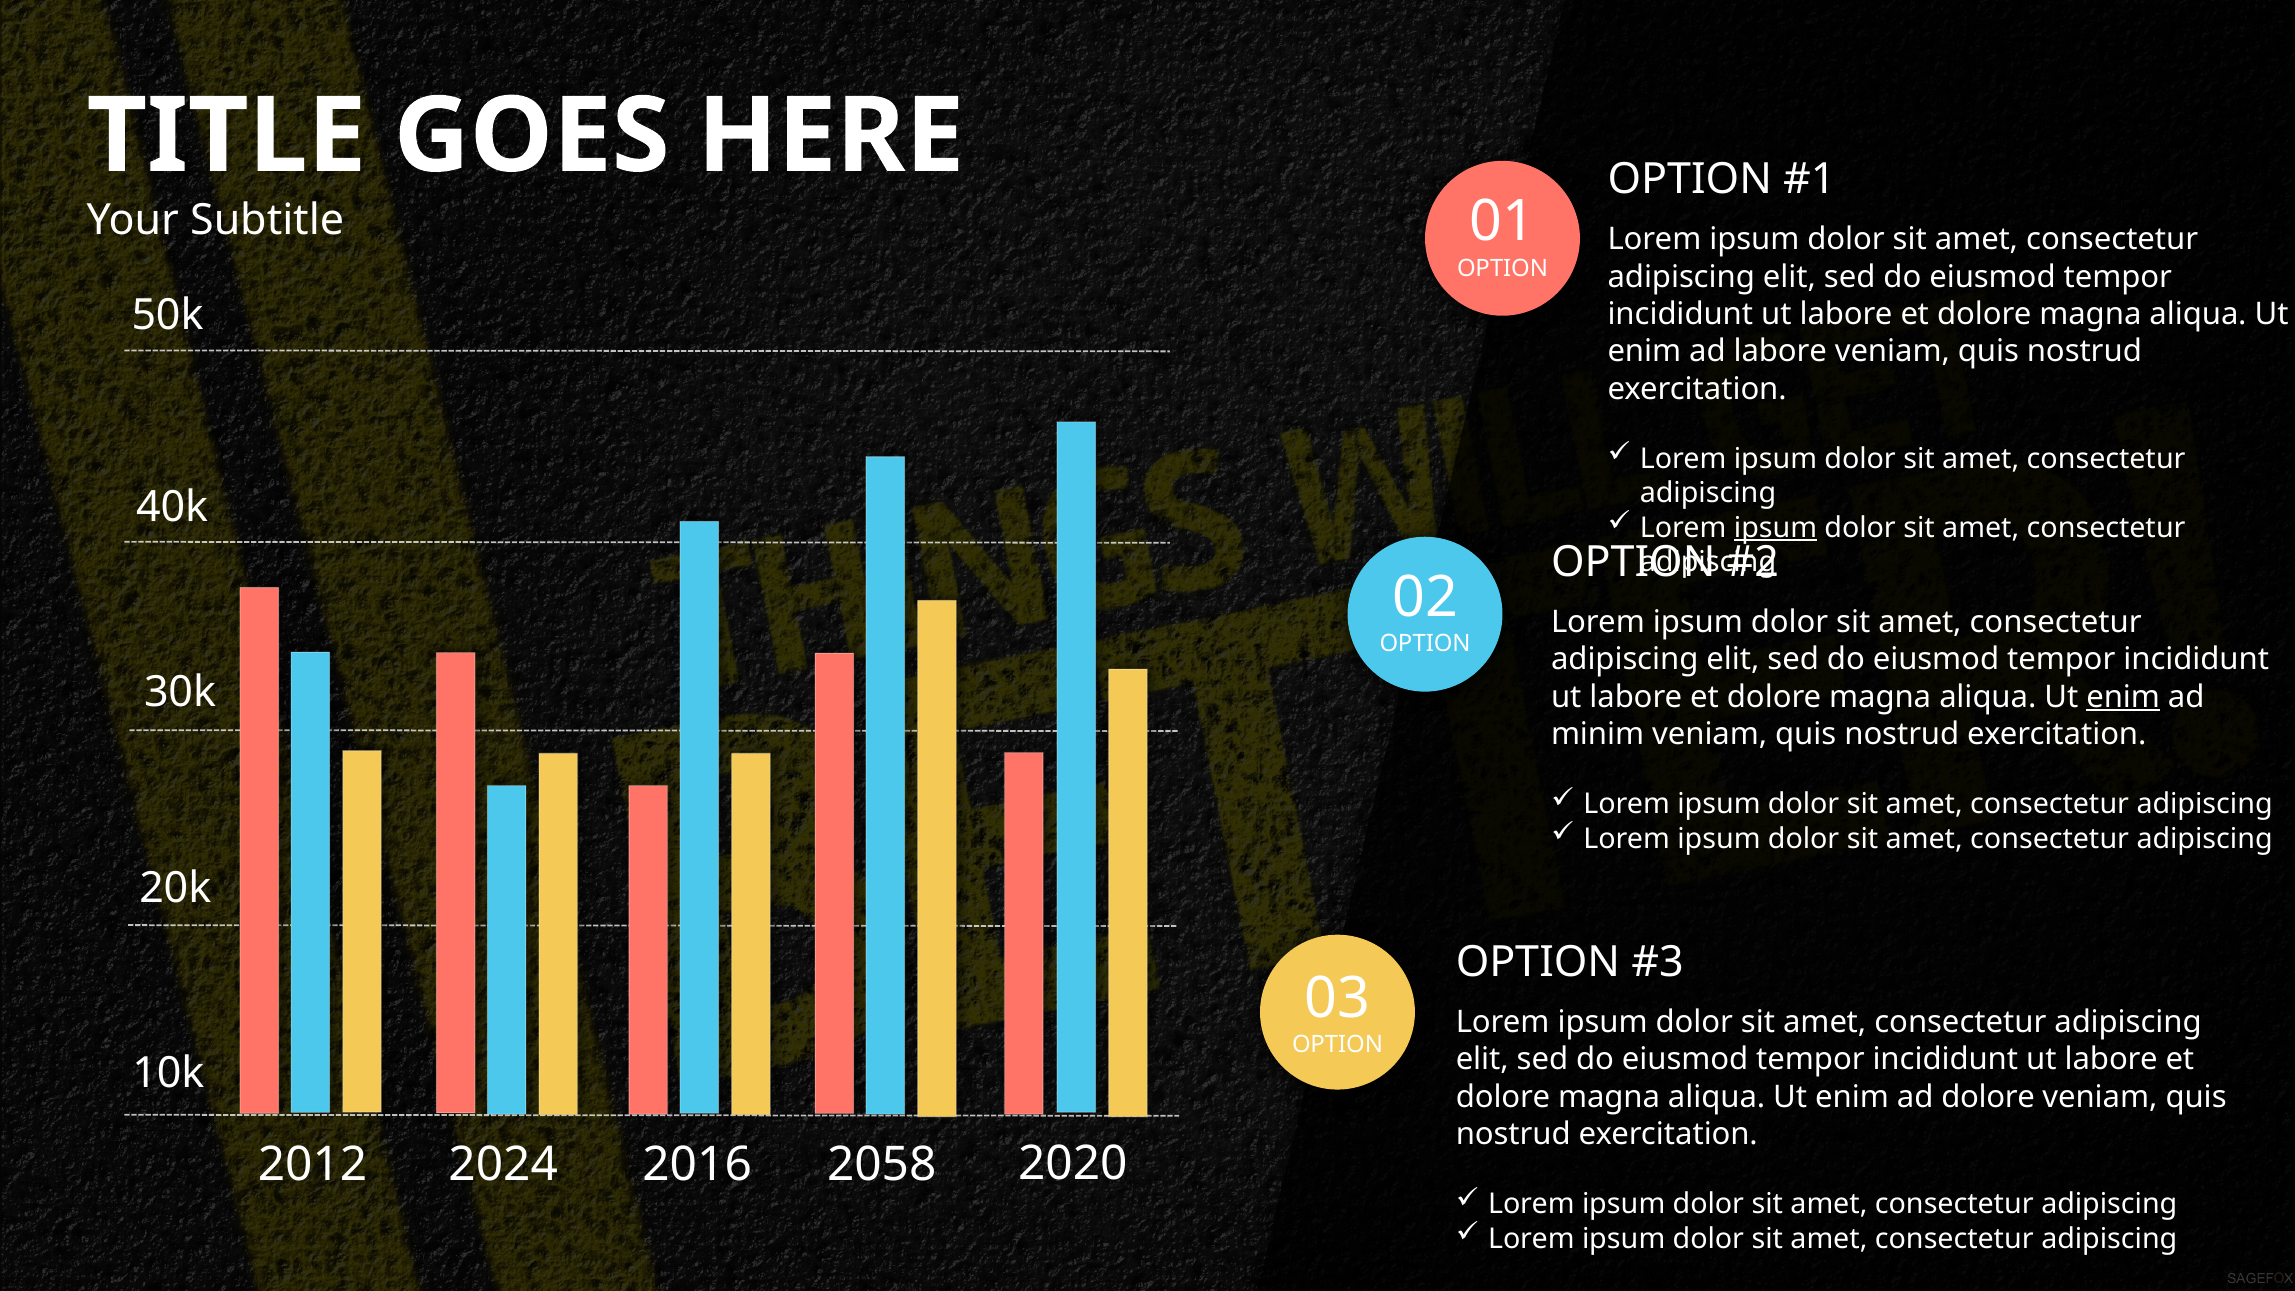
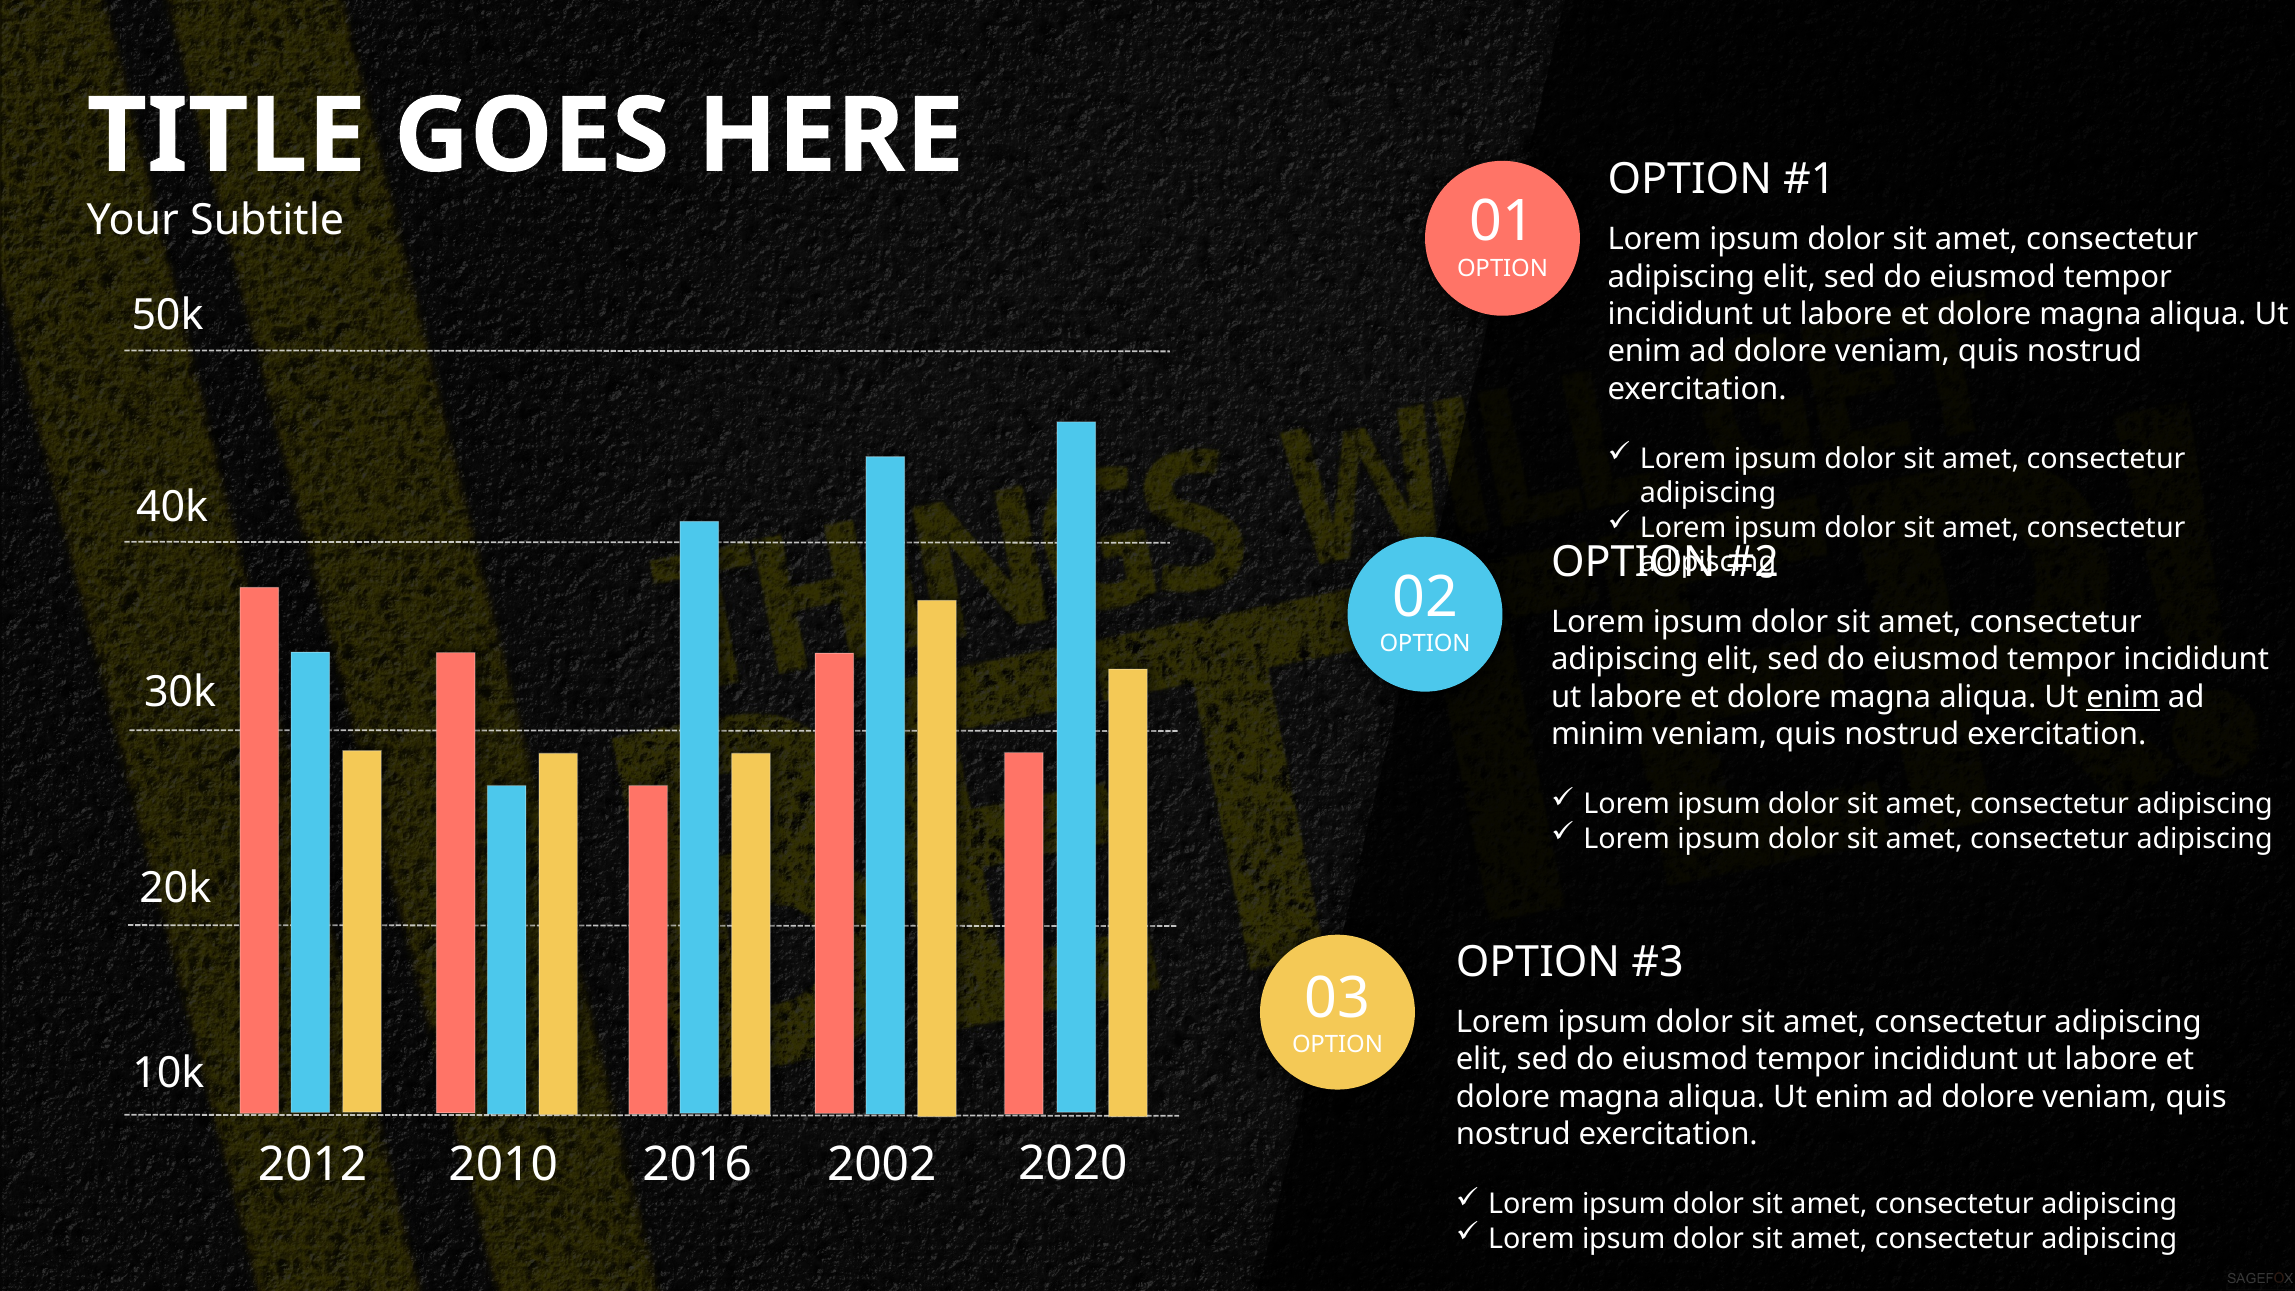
labore: labore -> dolore (1780, 352)
ipsum underline: present -> none (1776, 528)
2024: 2024 -> 2010 (503, 1164)
2058: 2058 -> 2002 (882, 1164)
